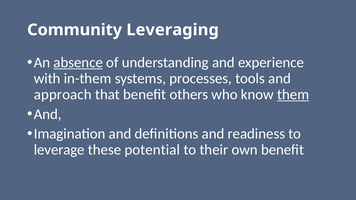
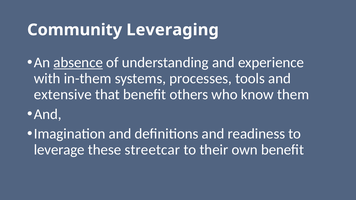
approach: approach -> extensive (63, 95)
them underline: present -> none (293, 95)
potential: potential -> streetcar (152, 150)
